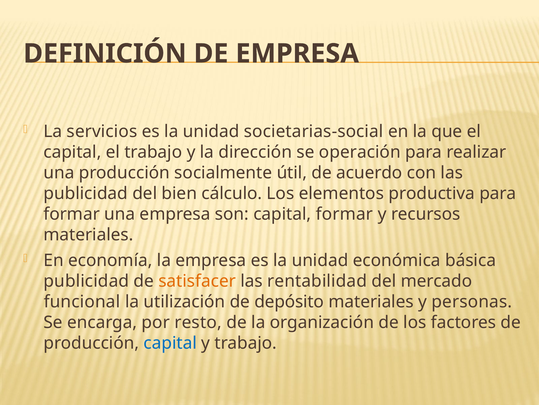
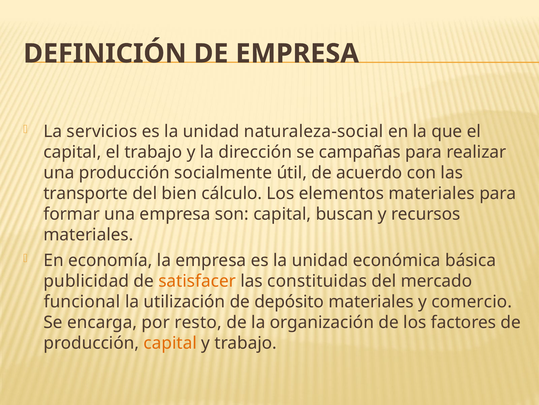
societarias-social: societarias-social -> naturaleza-social (314, 131)
operación: operación -> campañas (360, 152)
publicidad: publicidad -> transporte (86, 193)
elementos productiva: productiva -> materiales (432, 193)
capital formar: formar -> buscan (345, 214)
rentabilidad: rentabilidad -> constituidas (317, 281)
personas: personas -> comercio (472, 301)
capital colour: blue -> orange (170, 343)
